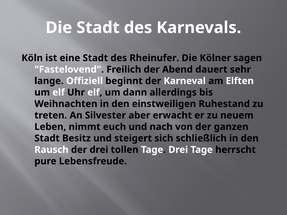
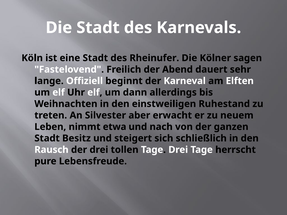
euch: euch -> etwa (115, 127)
